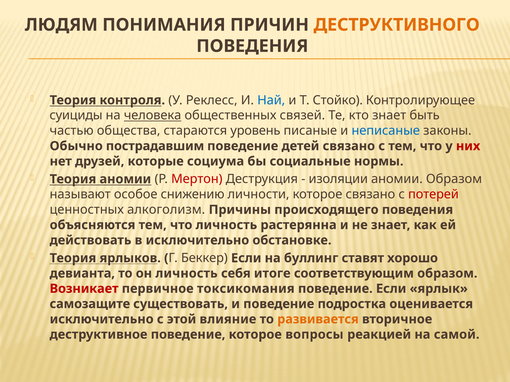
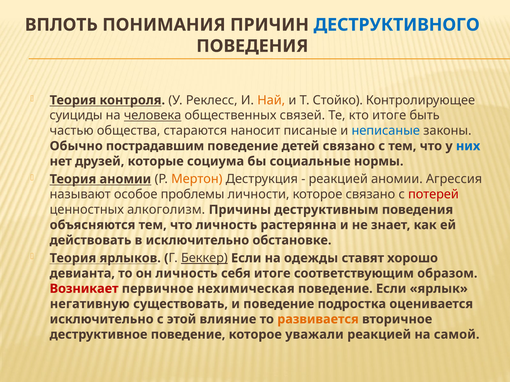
ЛЮДЯМ: ЛЮДЯМ -> ВПЛОТЬ (61, 25)
ДЕСТРУКТИВНОГО colour: orange -> blue (397, 25)
Най colour: blue -> orange (271, 100)
кто знает: знает -> итоге (389, 116)
уровень: уровень -> наносит (255, 131)
них colour: red -> blue (468, 146)
Мертон colour: red -> orange (197, 179)
изоляции: изоляции -> реакцией (338, 179)
аномии Образом: Образом -> Агрессия (454, 179)
снижению: снижению -> проблемы (193, 195)
происходящего: происходящего -> деструктивным (326, 210)
Беккер underline: none -> present (204, 258)
буллинг: буллинг -> одежды (311, 258)
токсикомания: токсикомания -> нехимическая (246, 289)
самозащите: самозащите -> негативную (90, 304)
вопросы: вопросы -> уважали (314, 335)
